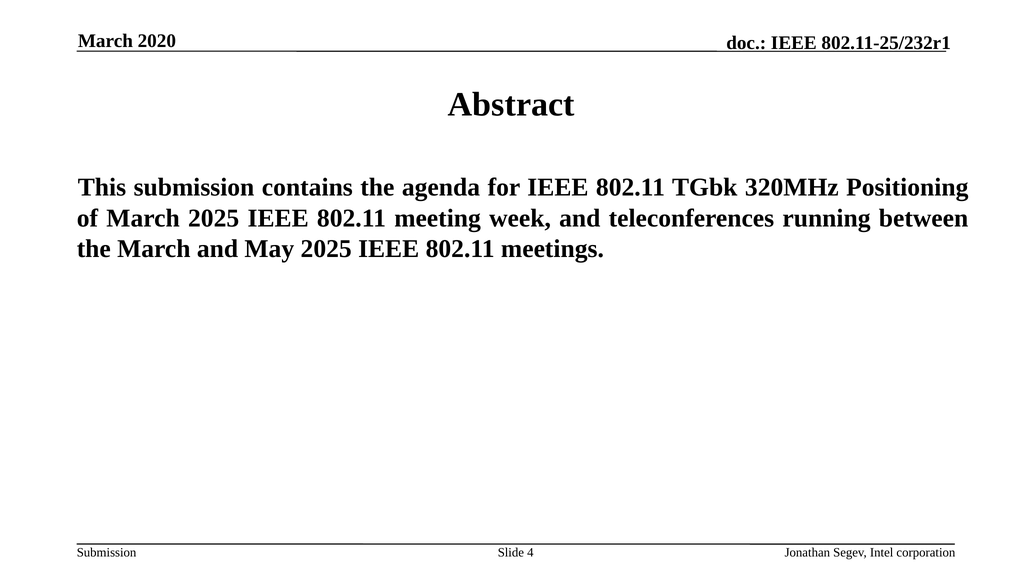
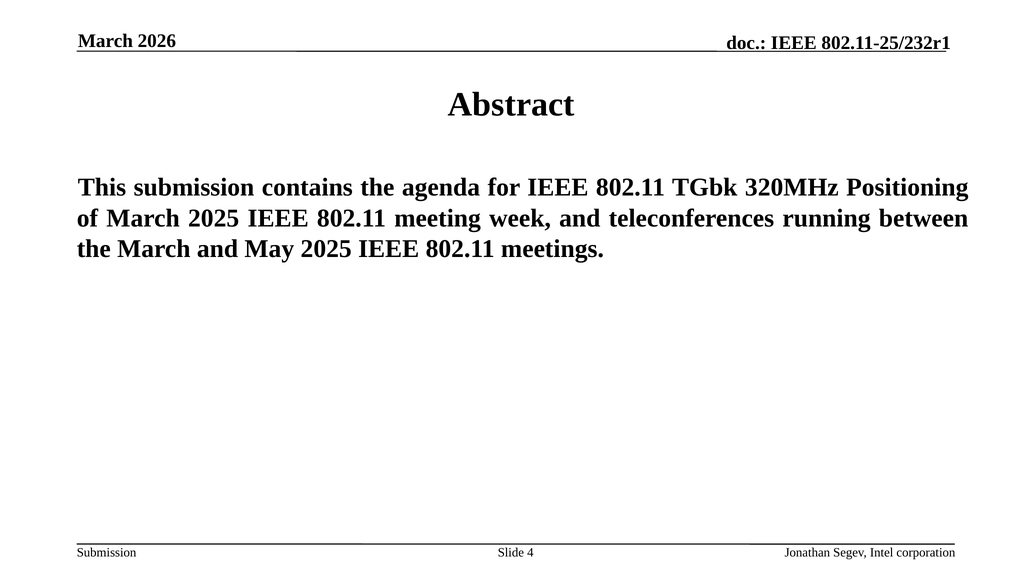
2020: 2020 -> 2026 (157, 41)
